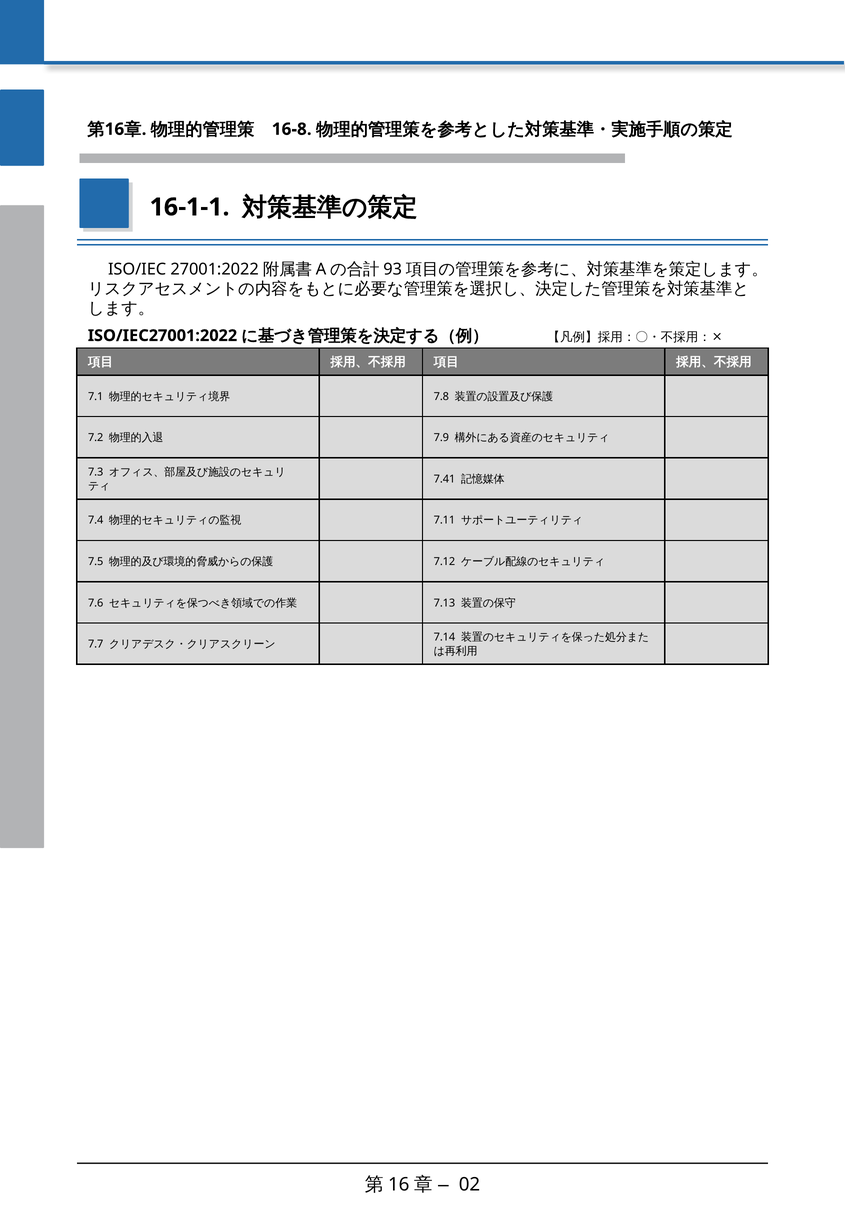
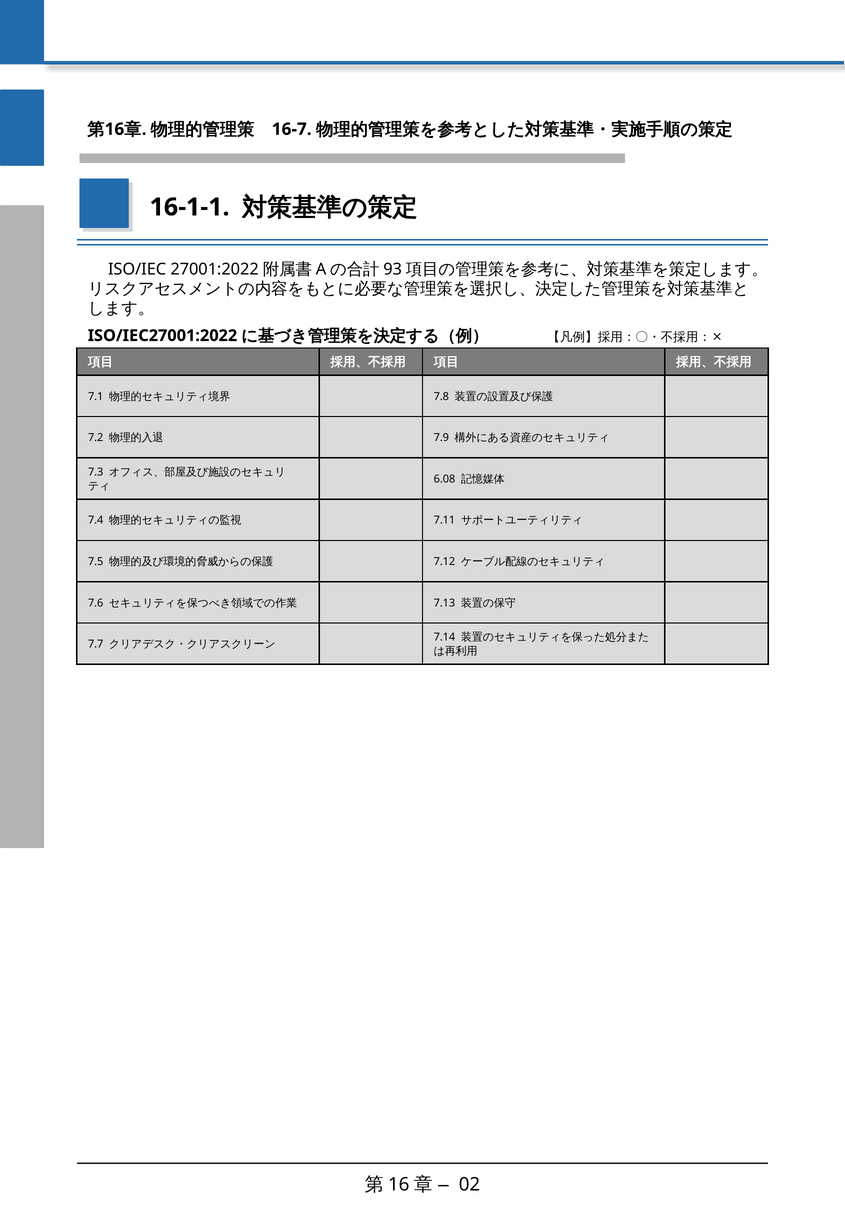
16-8: 16-8 -> 16-7 (292, 129)
7.41: 7.41 -> 6.08 (444, 479)
